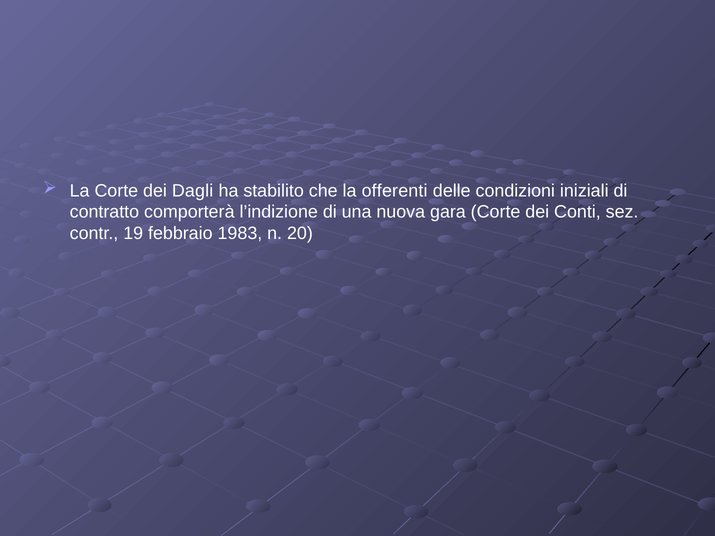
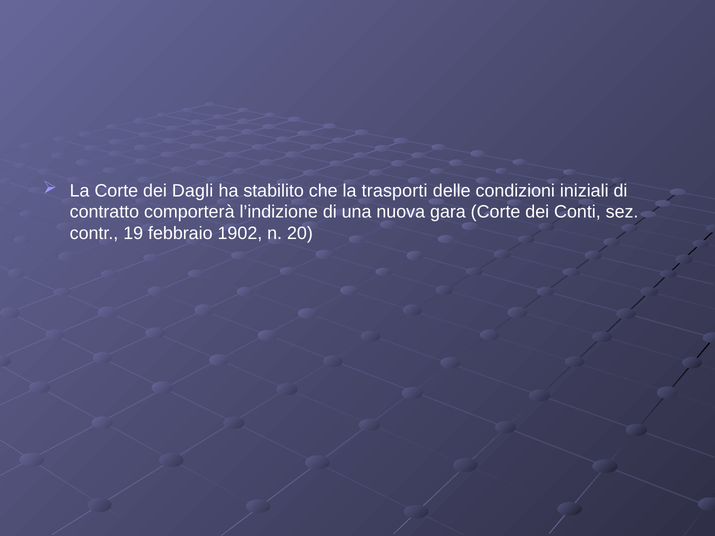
offerenti: offerenti -> trasporti (395, 191)
1983: 1983 -> 1902 (240, 234)
